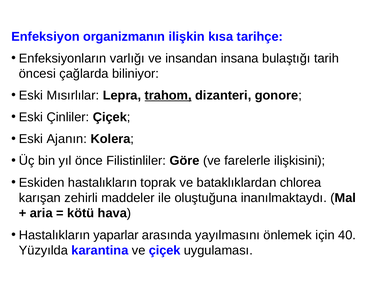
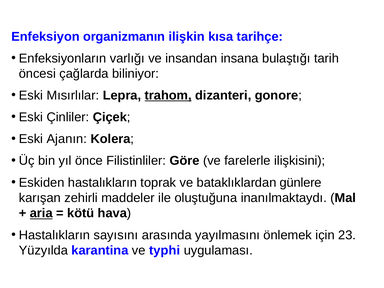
chlorea: chlorea -> günlere (301, 183)
aria underline: none -> present (41, 213)
yaparlar: yaparlar -> sayısını (116, 235)
40: 40 -> 23 (347, 235)
ve çiçek: çiçek -> typhi (165, 250)
